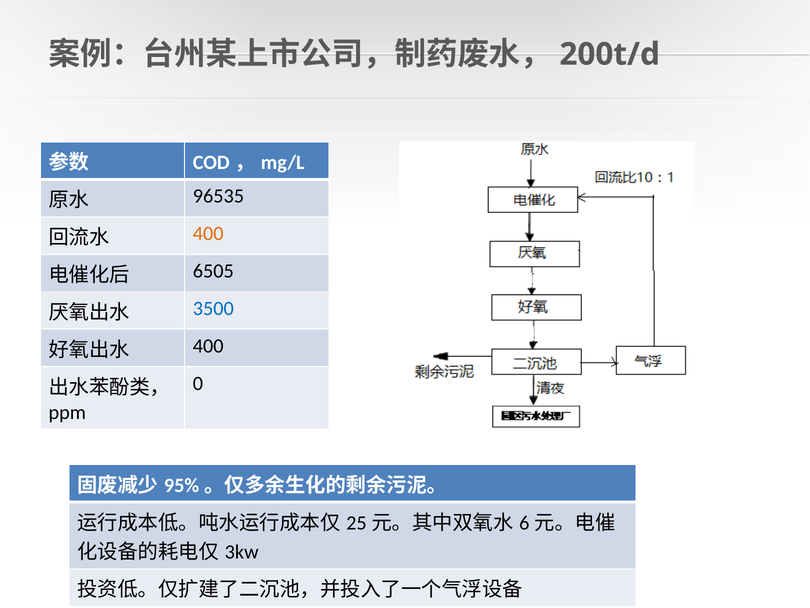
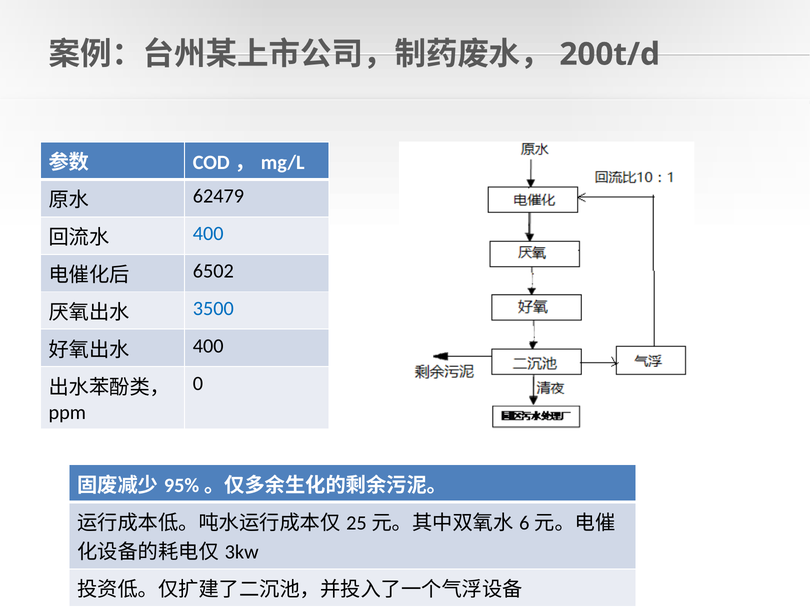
96535: 96535 -> 62479 (218, 196)
400 colour: orange -> blue (208, 233)
6505: 6505 -> 6502 (213, 271)
